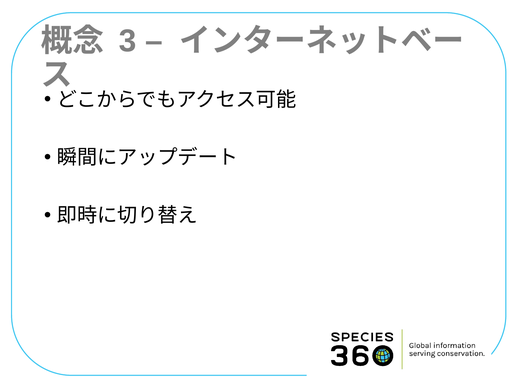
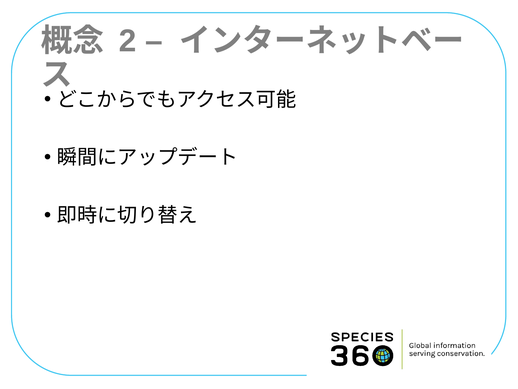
3: 3 -> 2 (128, 41)
